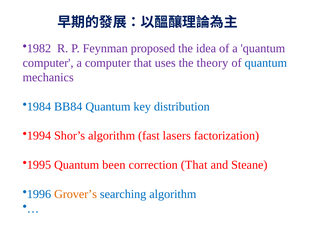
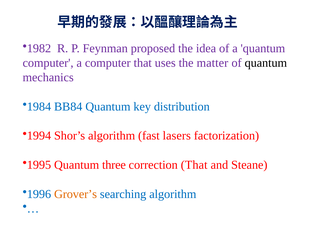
theory: theory -> matter (212, 63)
quantum colour: blue -> black (266, 63)
been: been -> three (114, 165)
